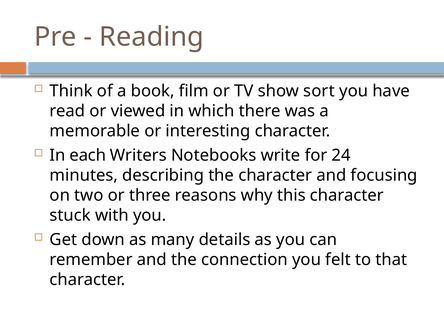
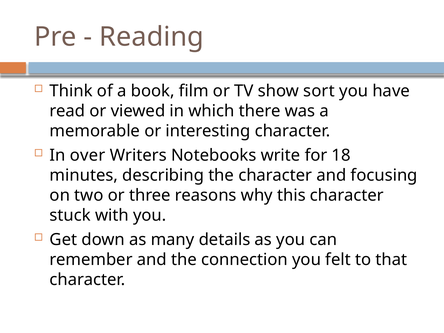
each: each -> over (88, 155)
24: 24 -> 18 (341, 155)
